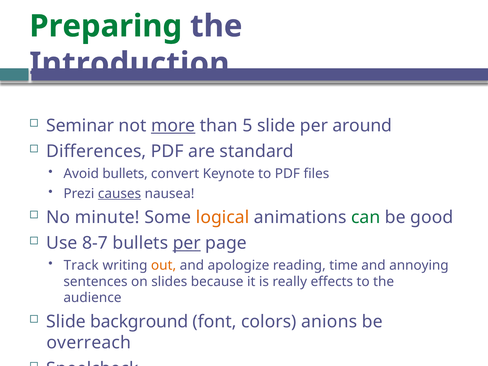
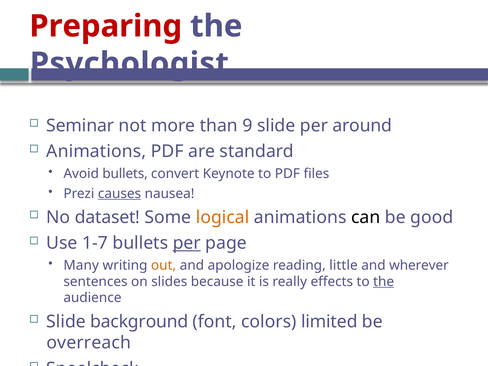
Preparing colour: green -> red (106, 26)
Introduction: Introduction -> Psychologist (129, 64)
more underline: present -> none (173, 126)
5: 5 -> 9 (247, 126)
Differences: Differences -> Animations (96, 151)
minute: minute -> dataset (107, 217)
can colour: green -> black (366, 217)
8-7: 8-7 -> 1-7 (95, 243)
Track: Track -> Many (81, 265)
time: time -> little (343, 265)
annoying: annoying -> wherever (419, 265)
the underline: none -> present (384, 282)
anions: anions -> limited (329, 322)
